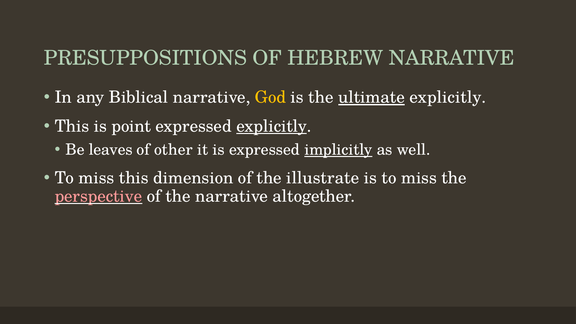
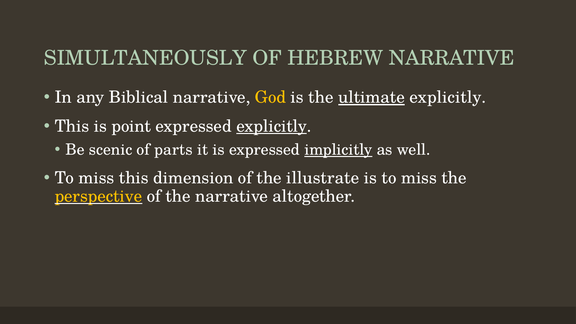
PRESUPPOSITIONS: PRESUPPOSITIONS -> SIMULTANEOUSLY (145, 58)
leaves: leaves -> scenic (111, 150)
other: other -> parts (173, 150)
perspective colour: pink -> yellow (98, 196)
